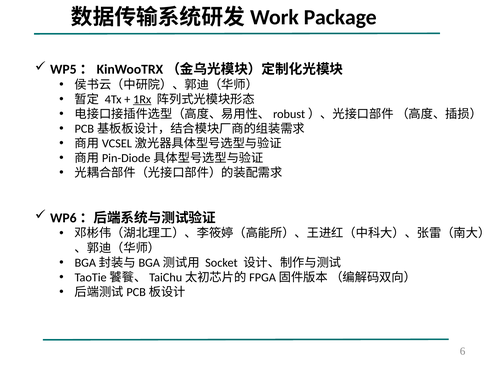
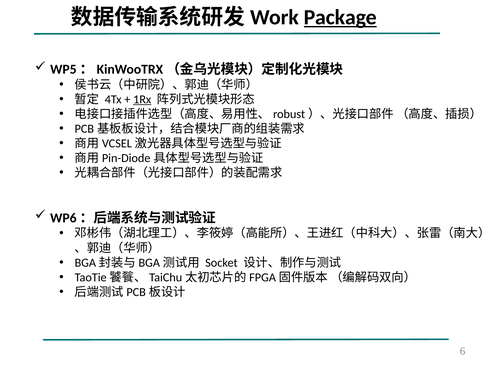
Package underline: none -> present (340, 17)
